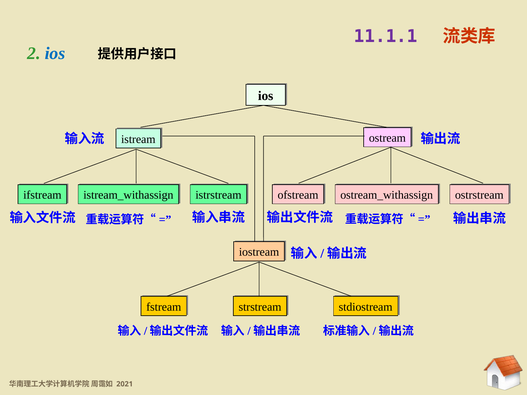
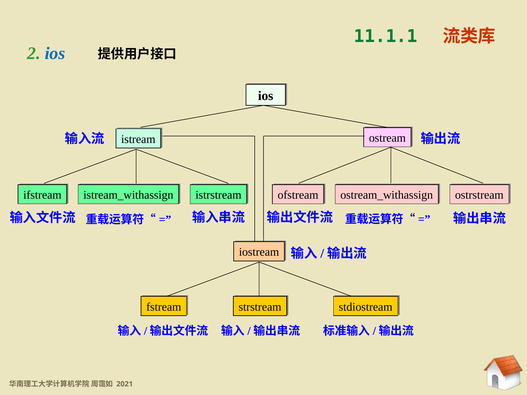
11.1.1 colour: purple -> green (386, 36)
